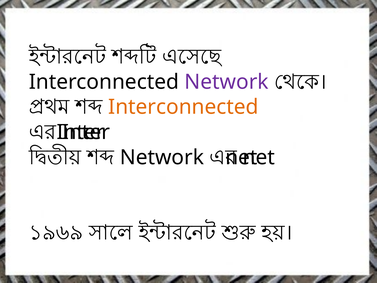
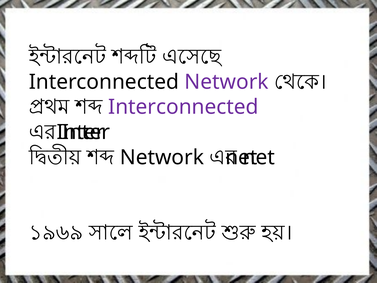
Interconnected colour: orange -> purple (183, 107)
